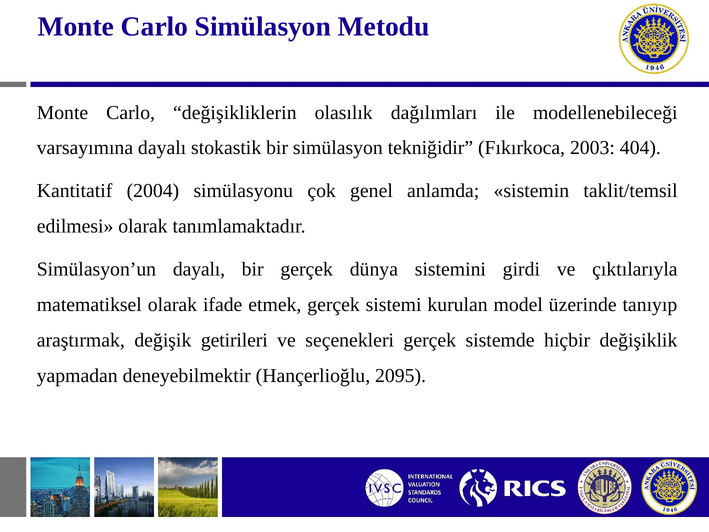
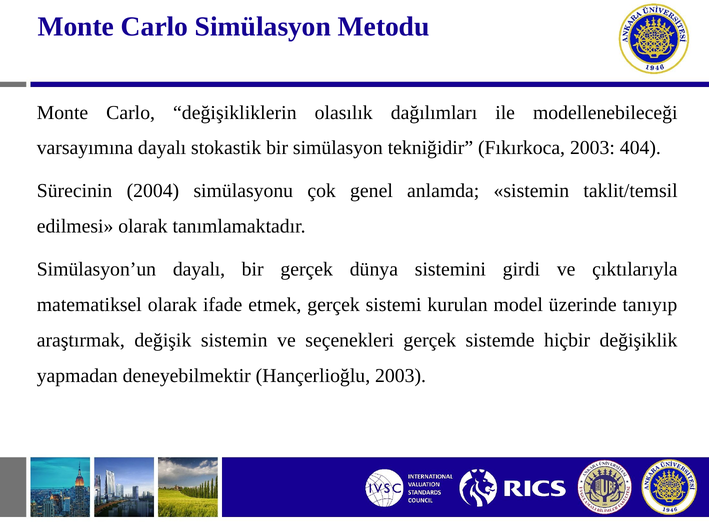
Kantitatif: Kantitatif -> Sürecinin (75, 191)
değişik getirileri: getirileri -> sistemin (234, 340)
Hançerlioğlu 2095: 2095 -> 2003 (401, 375)
